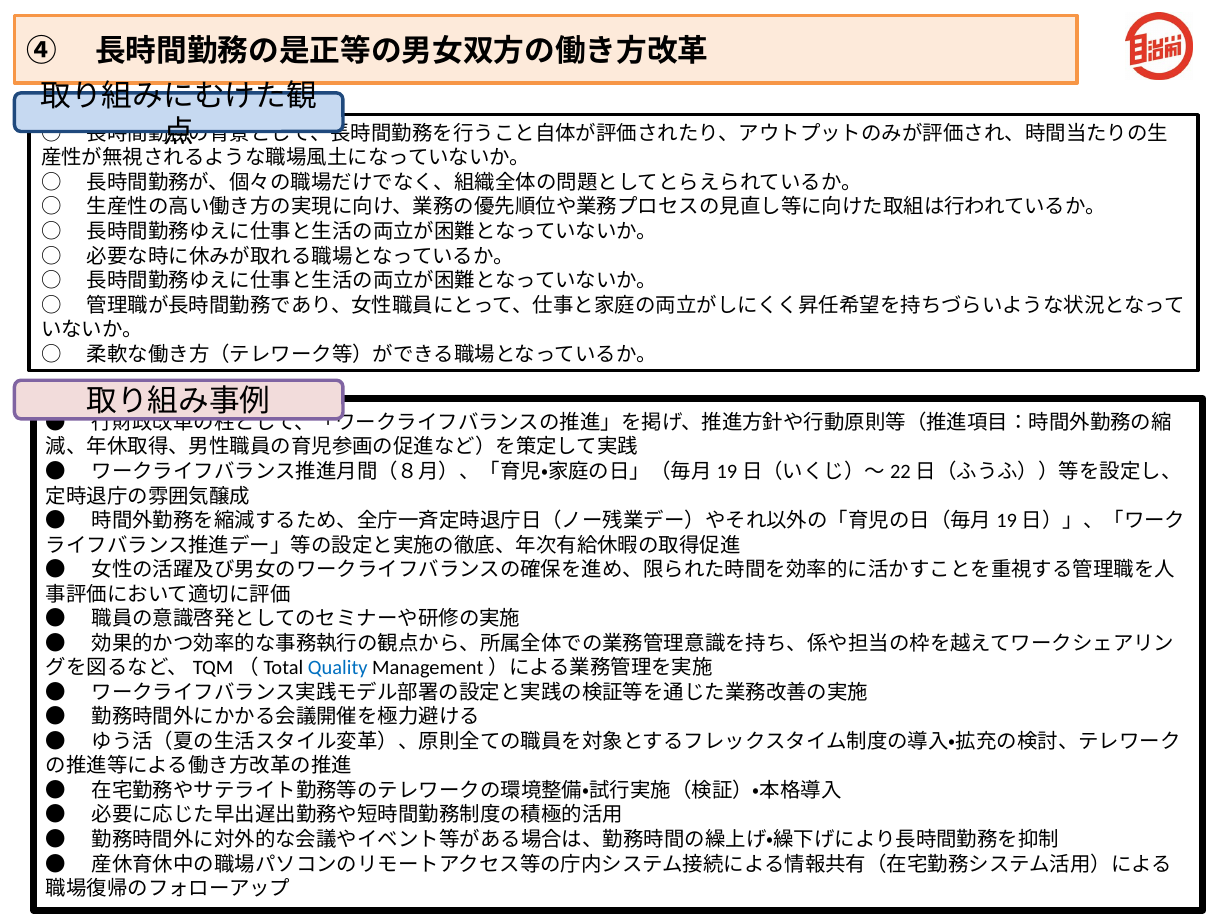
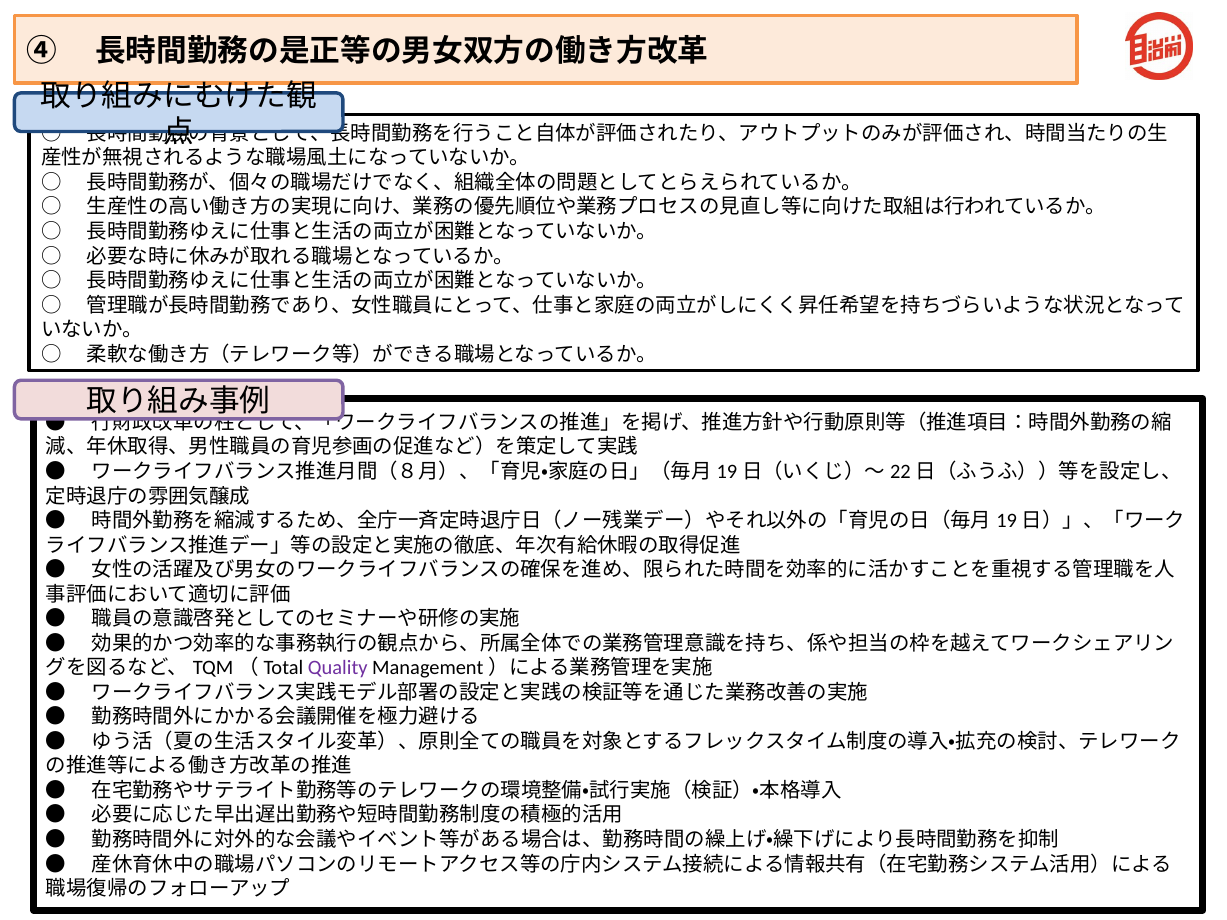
Quality colour: blue -> purple (338, 668)
